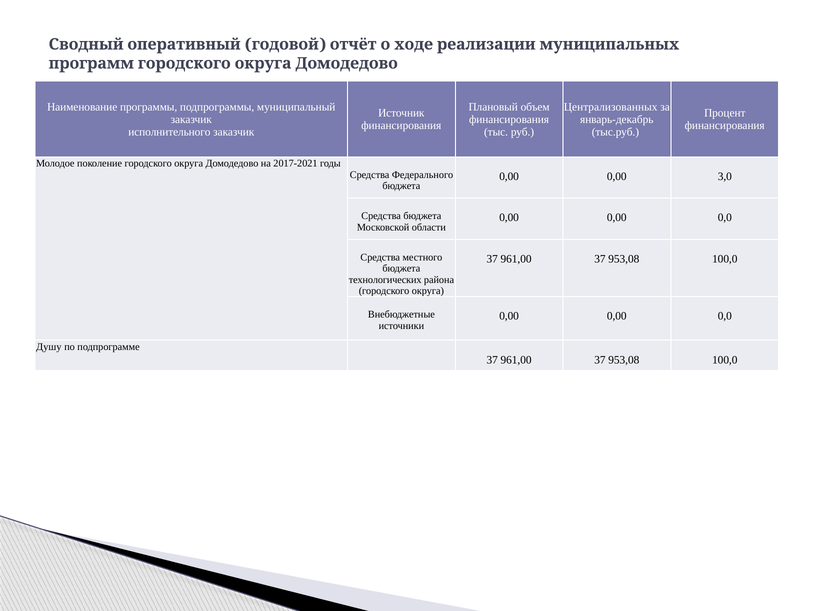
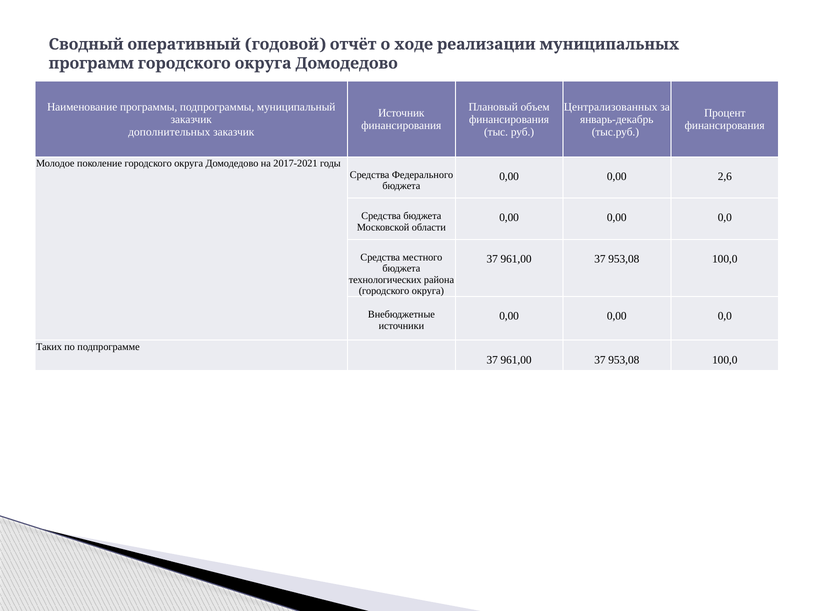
исполнительного: исполнительного -> дополнительных (169, 132)
3,0: 3,0 -> 2,6 (725, 176)
Душу: Душу -> Таких (49, 346)
